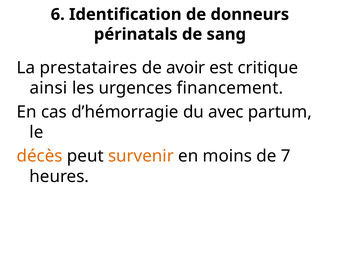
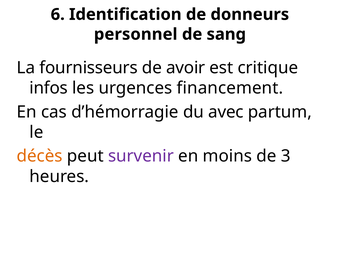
périnatals: périnatals -> personnel (136, 34)
prestataires: prestataires -> fournisseurs (89, 68)
ainsi: ainsi -> infos (49, 88)
survenir colour: orange -> purple (141, 156)
7: 7 -> 3 (286, 156)
